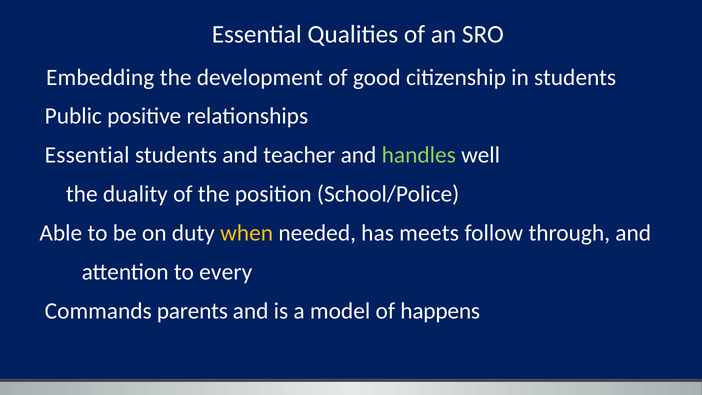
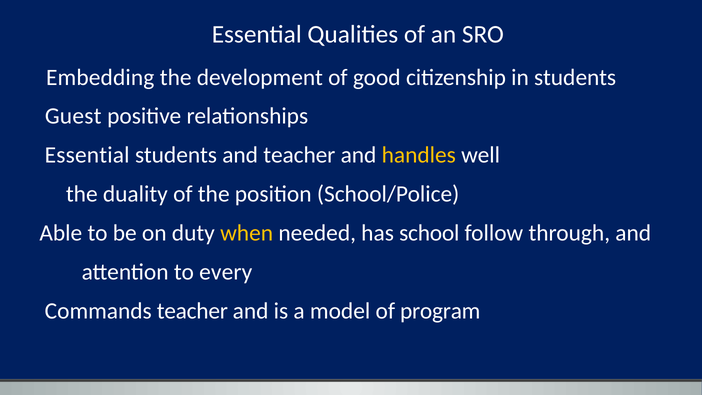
Public: Public -> Guest (73, 116)
handles colour: light green -> yellow (419, 155)
meets: meets -> school (429, 233)
Commands parents: parents -> teacher (192, 311)
happens: happens -> program (440, 311)
